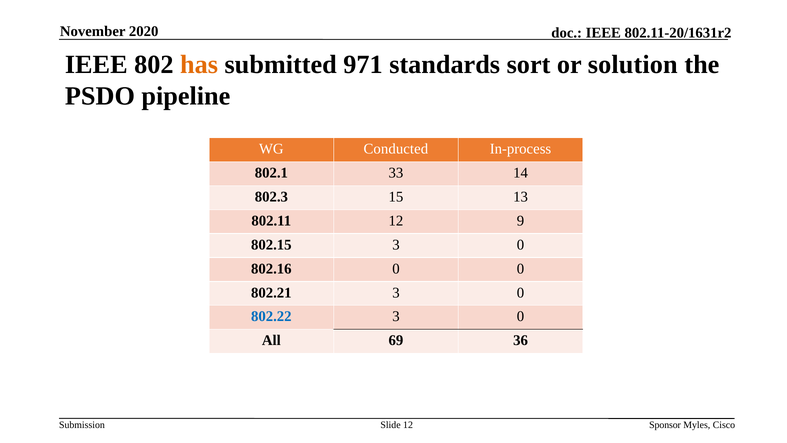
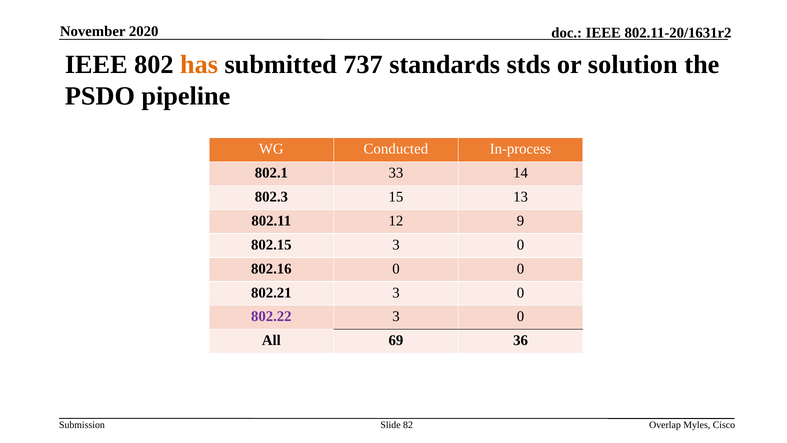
971: 971 -> 737 (363, 65)
sort: sort -> stds (529, 65)
802.22 colour: blue -> purple (271, 316)
Slide 12: 12 -> 82 (408, 425)
Sponsor: Sponsor -> Overlap (665, 425)
